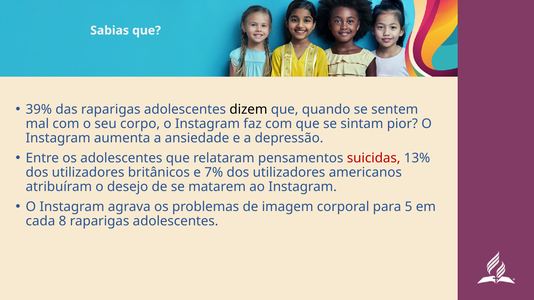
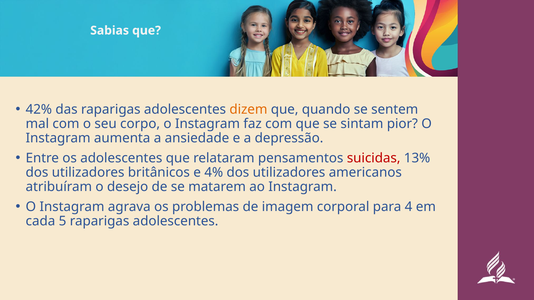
39%: 39% -> 42% (39, 109)
dizem colour: black -> orange (248, 109)
7%: 7% -> 4% (214, 173)
5: 5 -> 4 (409, 207)
8: 8 -> 5 (63, 221)
